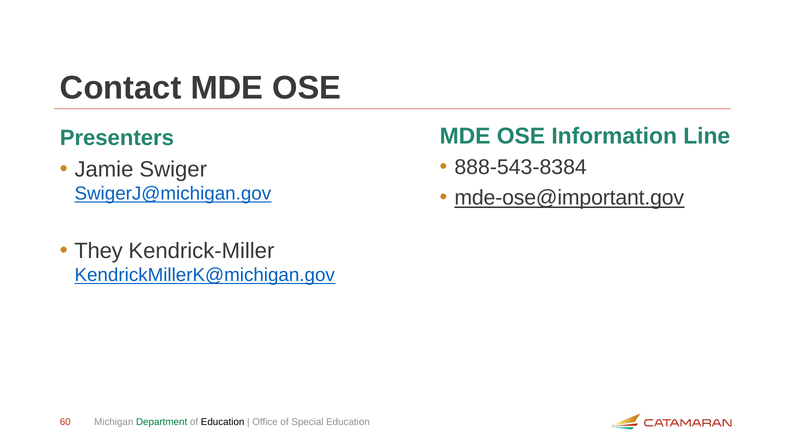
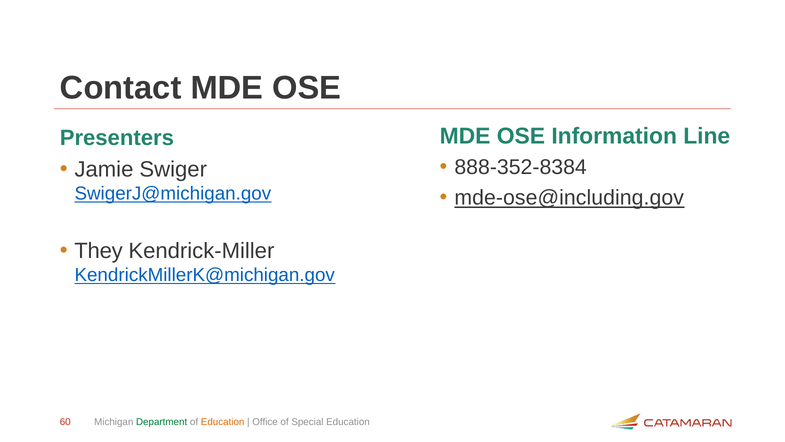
888-543-8384: 888-543-8384 -> 888-352-8384 (521, 167)
mde-ose@important.gov: mde-ose@important.gov -> mde-ose@including.gov (569, 198)
Education colour: black -> orange (223, 422)
